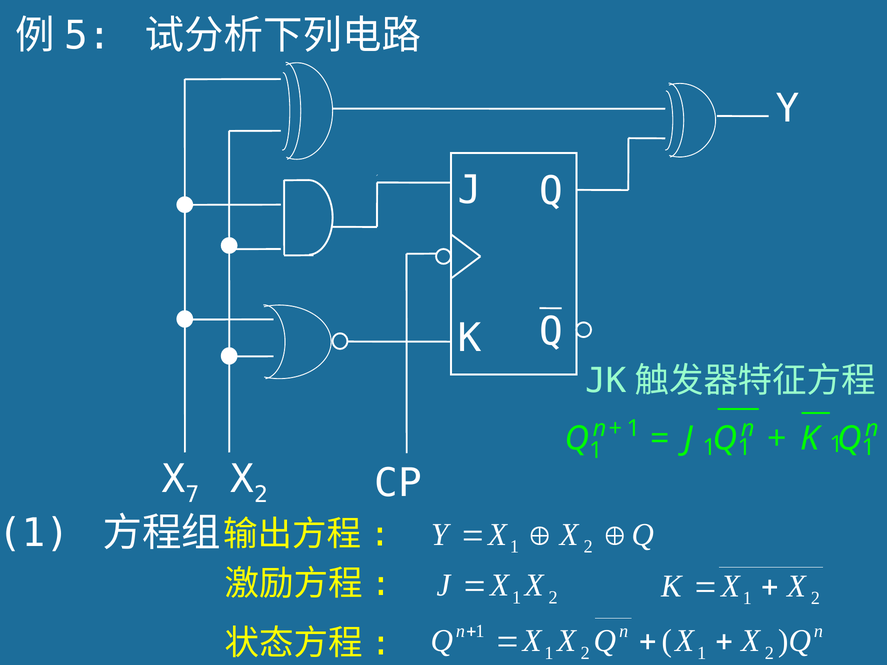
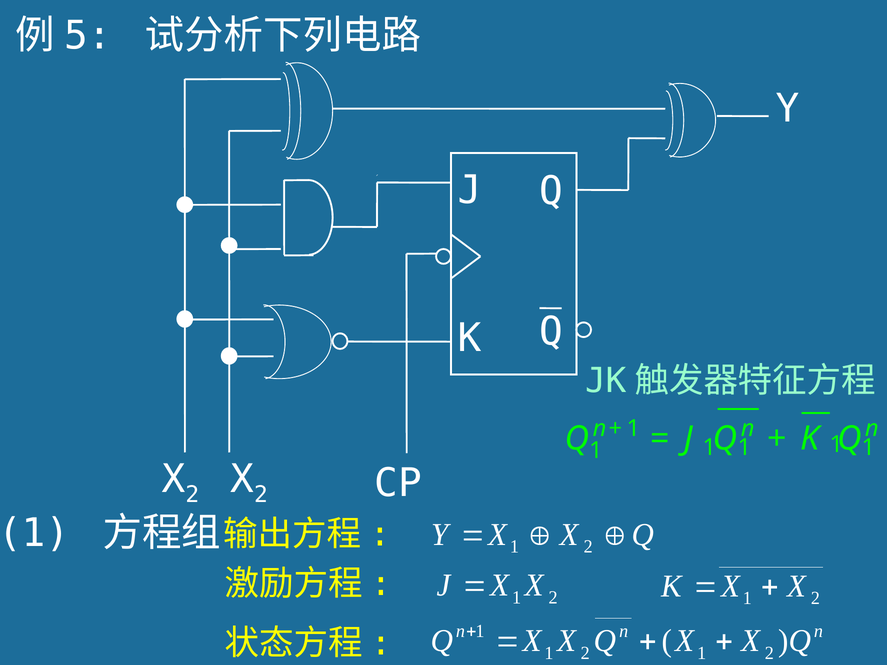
7: 7 -> 2 (192, 495)
